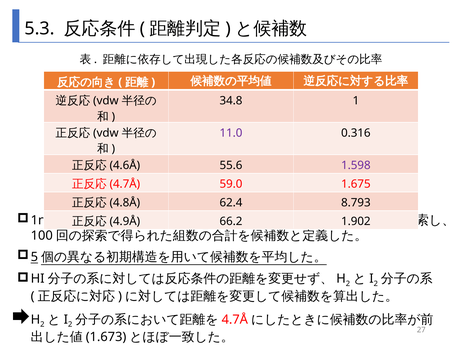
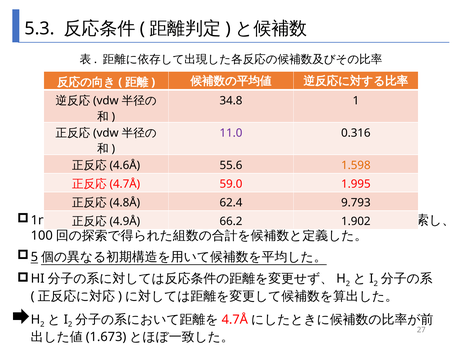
1.598 colour: purple -> orange (356, 166)
1.675: 1.675 -> 1.995 (356, 184)
8.793: 8.793 -> 9.793 (356, 203)
